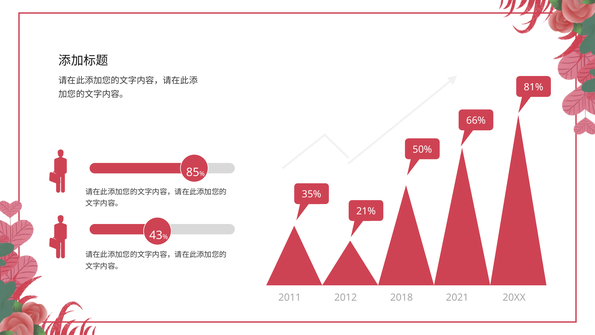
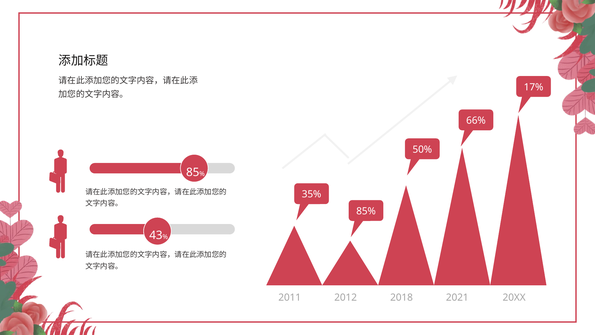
81%: 81% -> 17% (534, 87)
21%: 21% -> 85% (366, 211)
